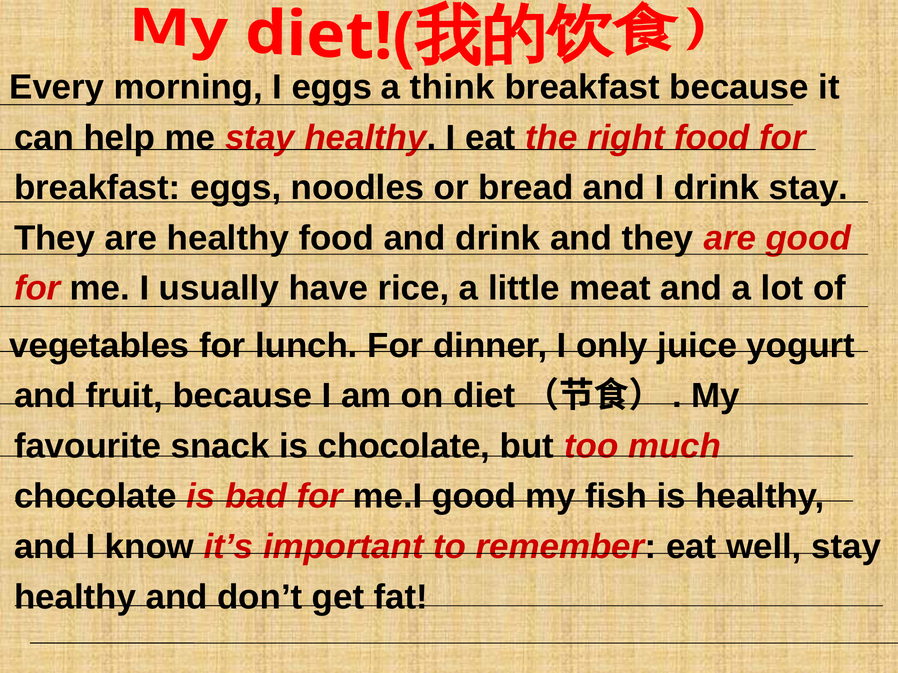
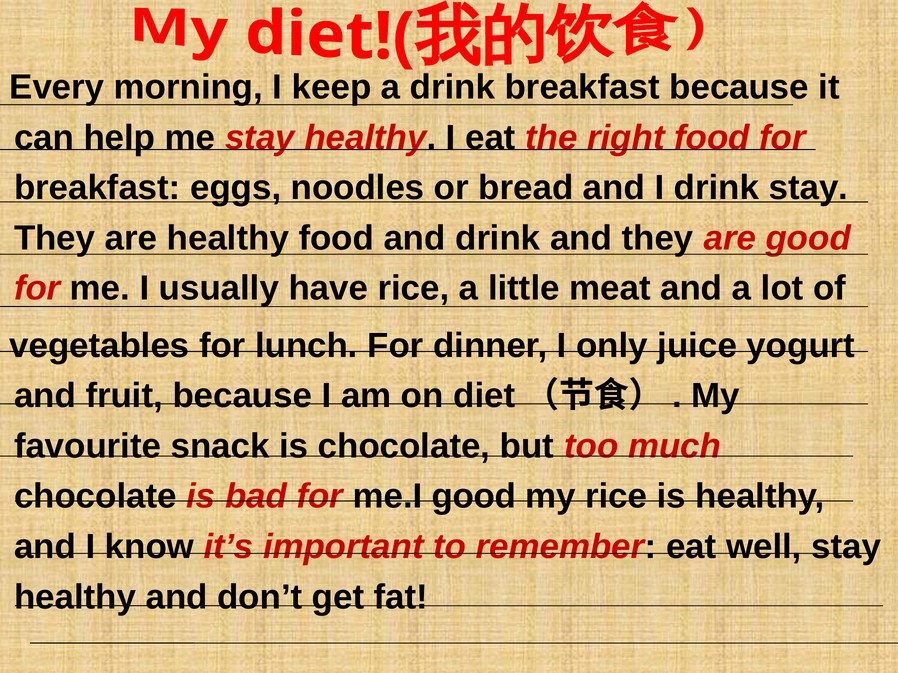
I eggs: eggs -> keep (332, 87)
a think: think -> drink (453, 87)
my fish: fish -> rice (616, 497)
